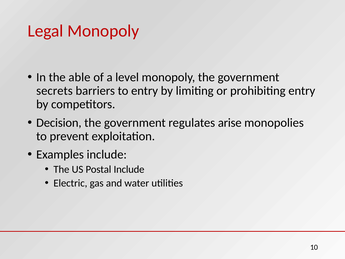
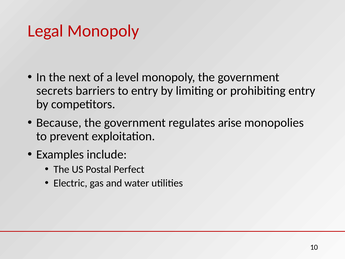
able: able -> next (80, 77)
Decision: Decision -> Because (59, 123)
Postal Include: Include -> Perfect (129, 169)
